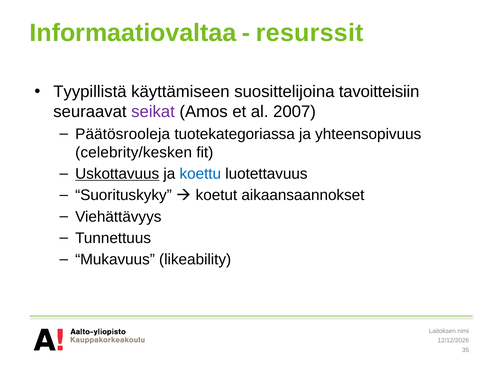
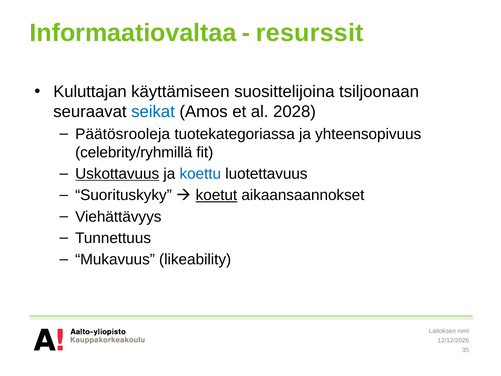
Tyypillistä: Tyypillistä -> Kuluttajan (90, 92)
tavoitteisiin: tavoitteisiin -> tsiljoonaan (379, 92)
seikat colour: purple -> blue (153, 112)
2007: 2007 -> 2028 (295, 112)
celebrity/kesken: celebrity/kesken -> celebrity/ryhmillä (134, 152)
koetut underline: none -> present (216, 195)
